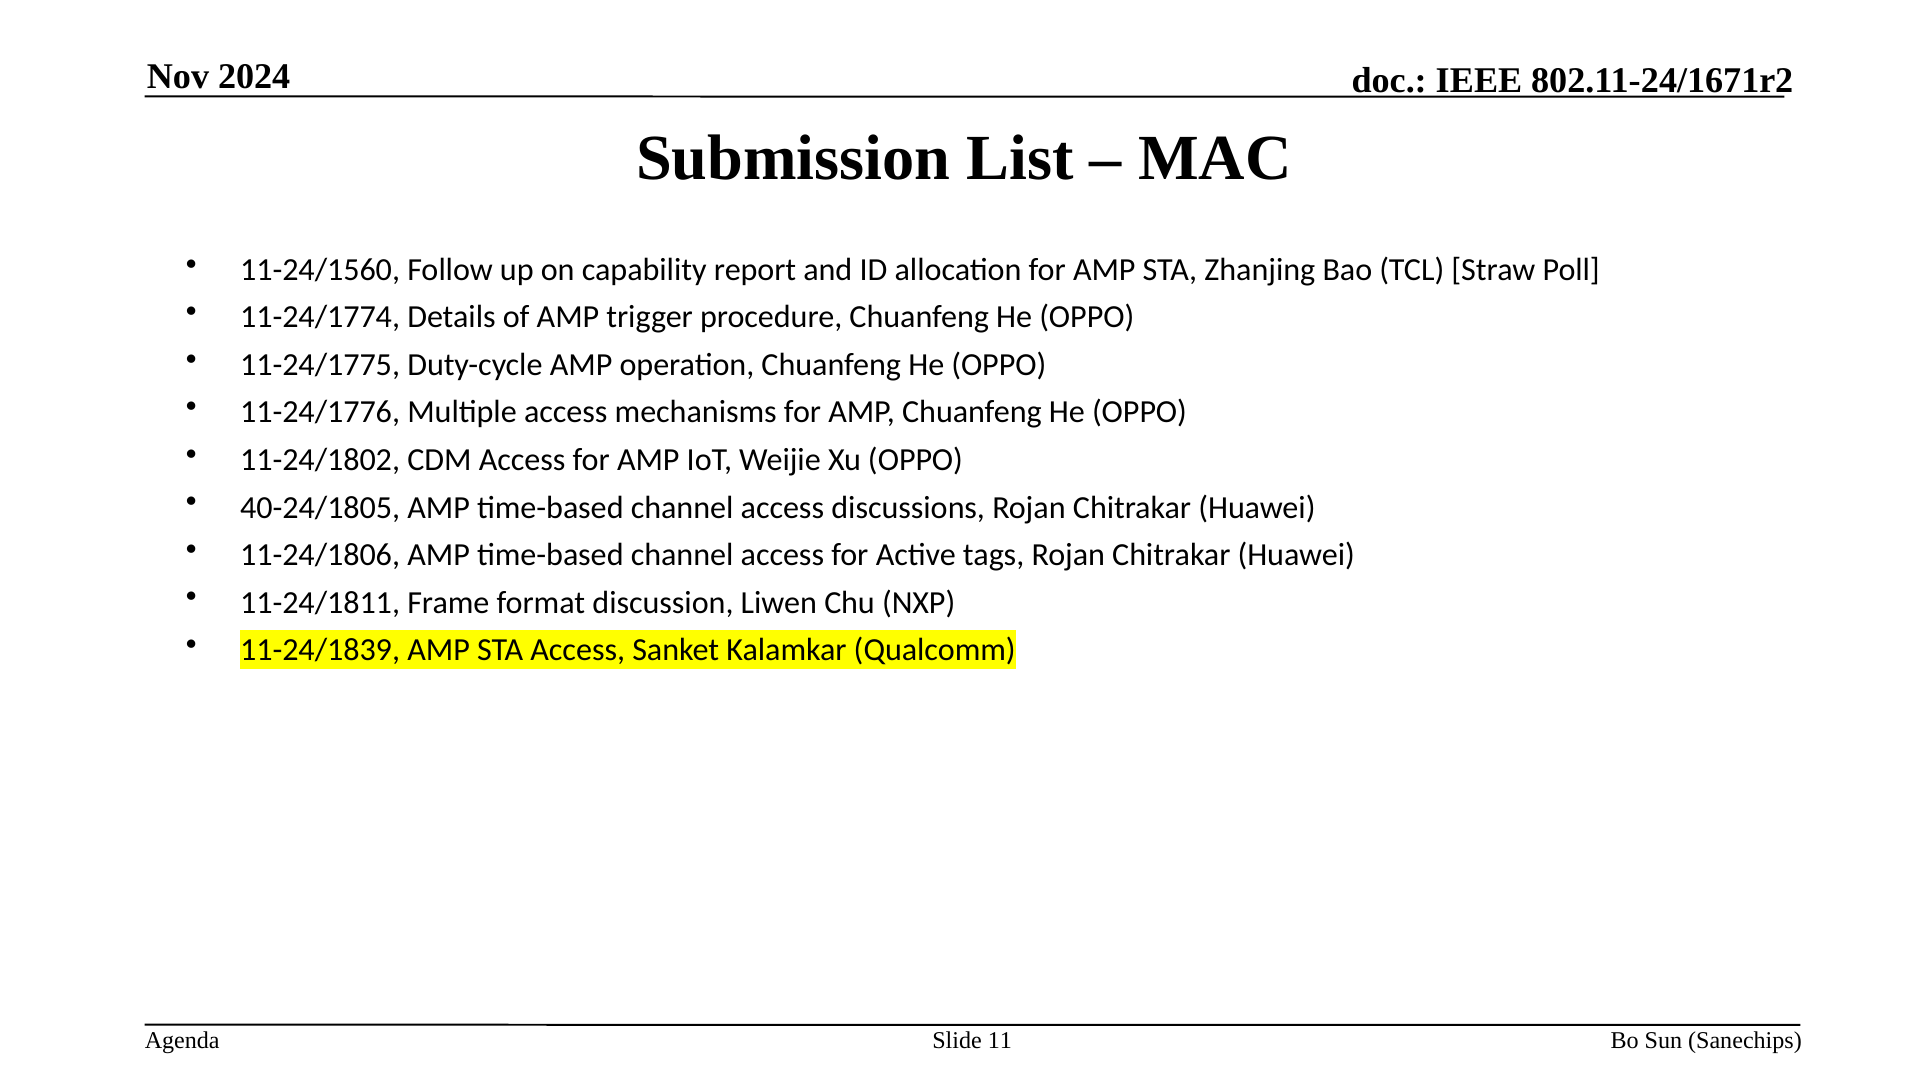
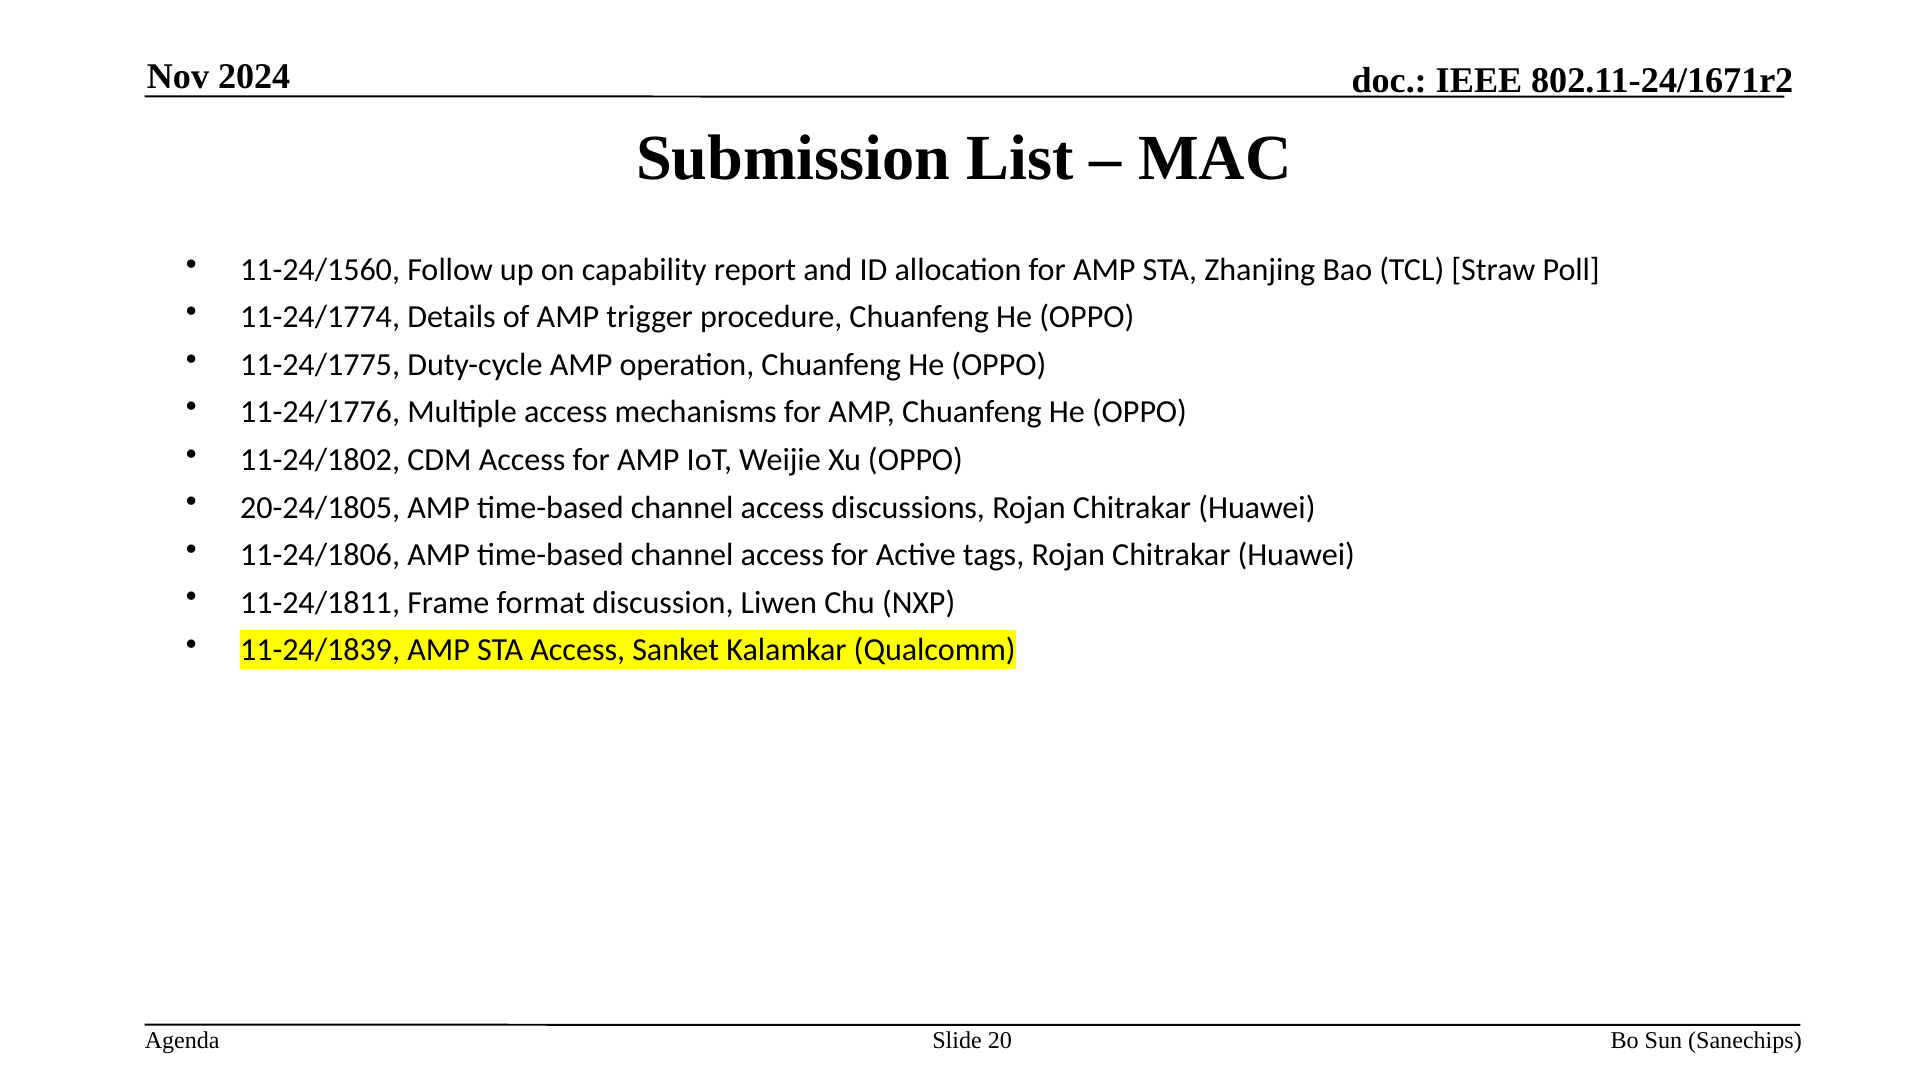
40-24/1805: 40-24/1805 -> 20-24/1805 (320, 507)
11: 11 -> 20 (1000, 1041)
